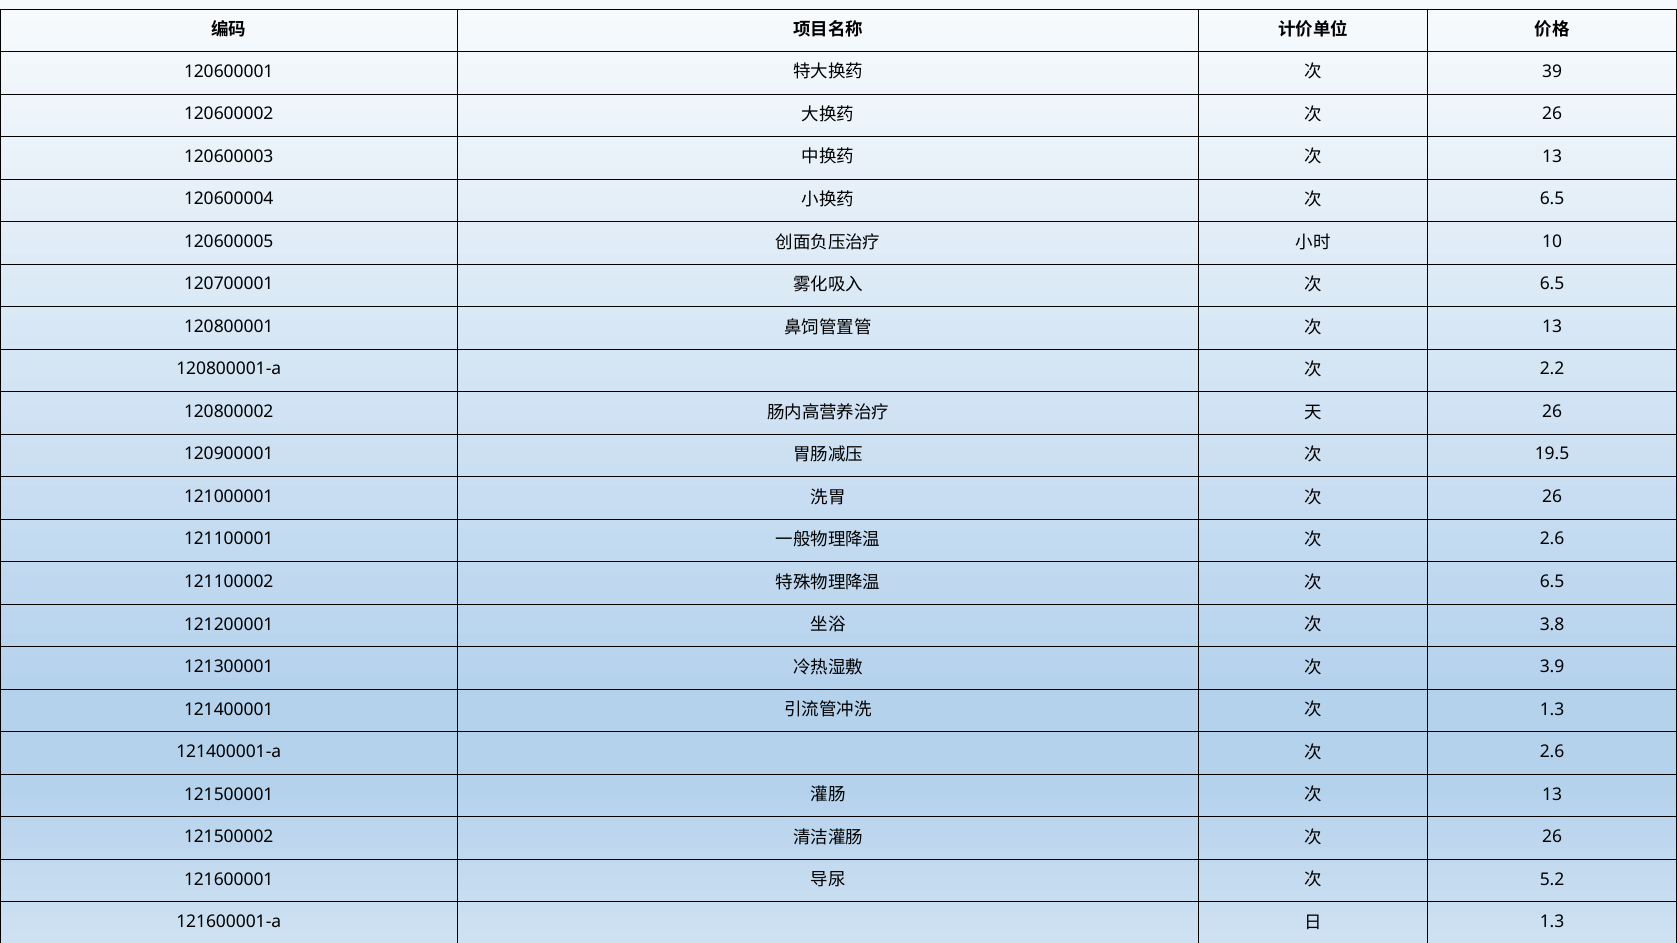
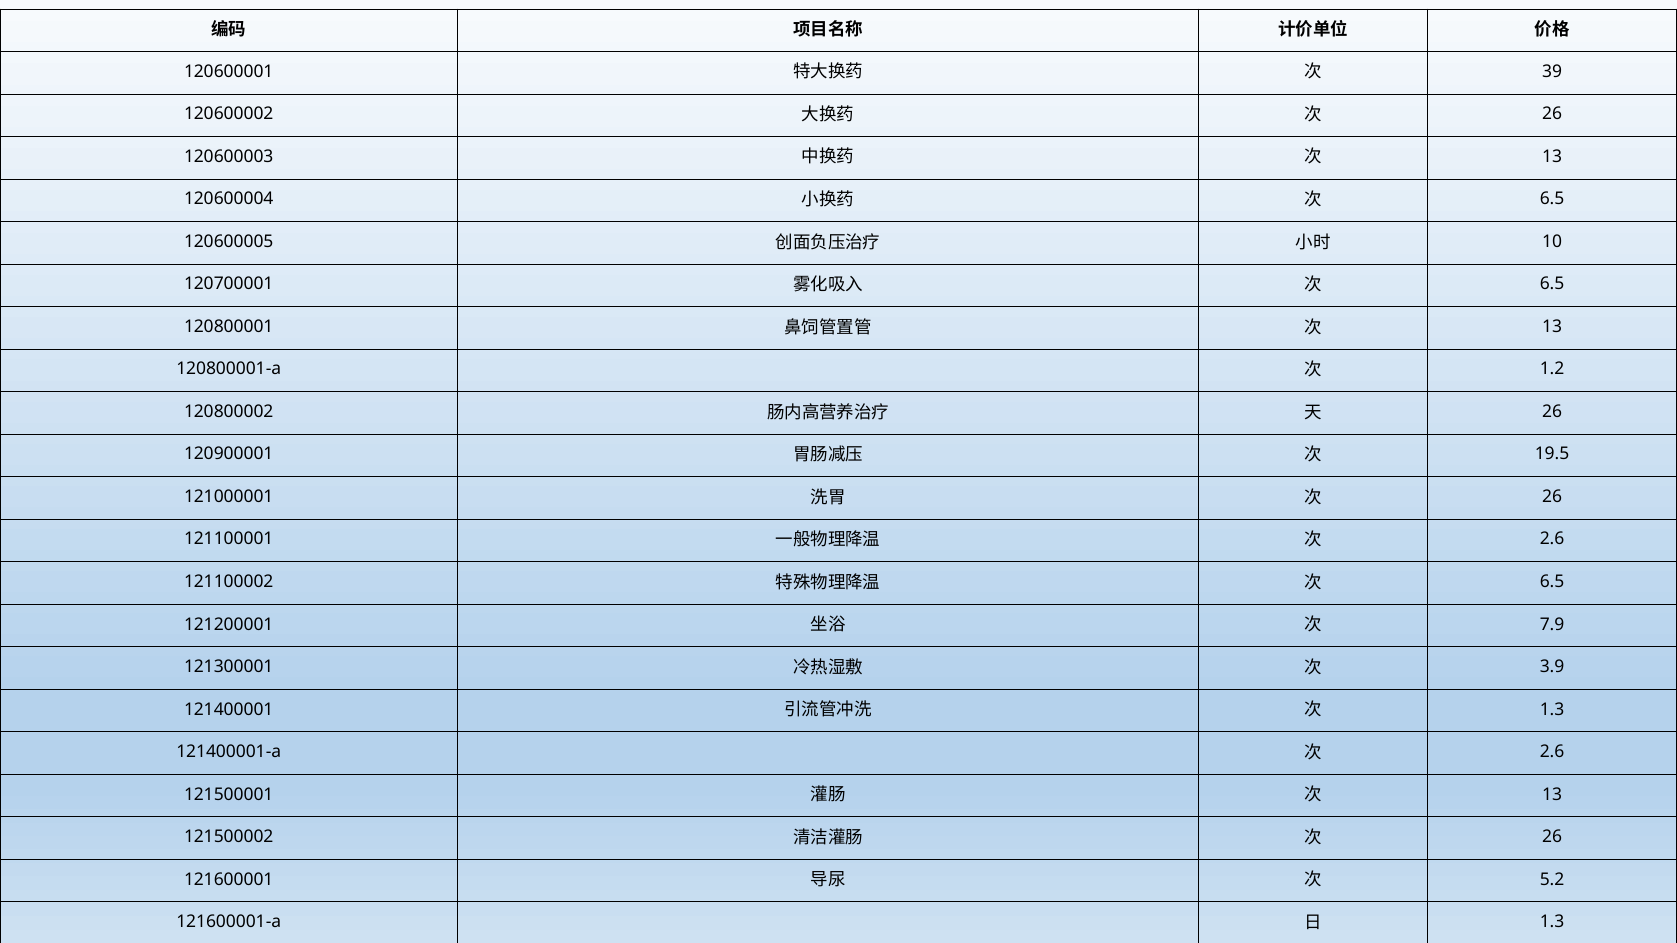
2.2: 2.2 -> 1.2 (1552, 369)
3.8: 3.8 -> 7.9 (1552, 624)
